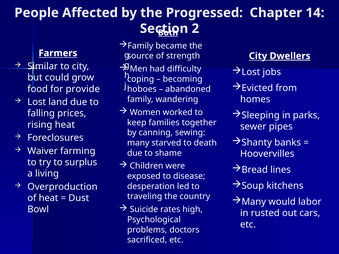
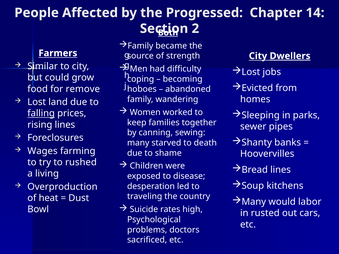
provide: provide -> remove (83, 89)
falling underline: none -> present (41, 113)
rising heat: heat -> lines (65, 125)
Waiver: Waiver -> Wages (42, 151)
surplus: surplus -> rushed (81, 162)
